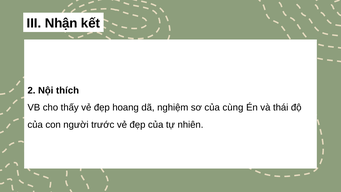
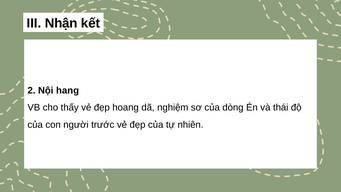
thích: thích -> hang (68, 90)
cùng: cùng -> dòng (233, 107)
